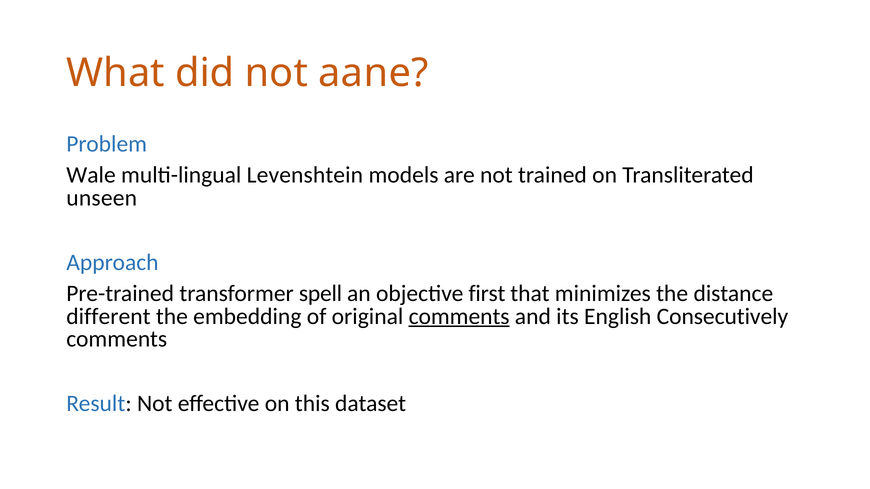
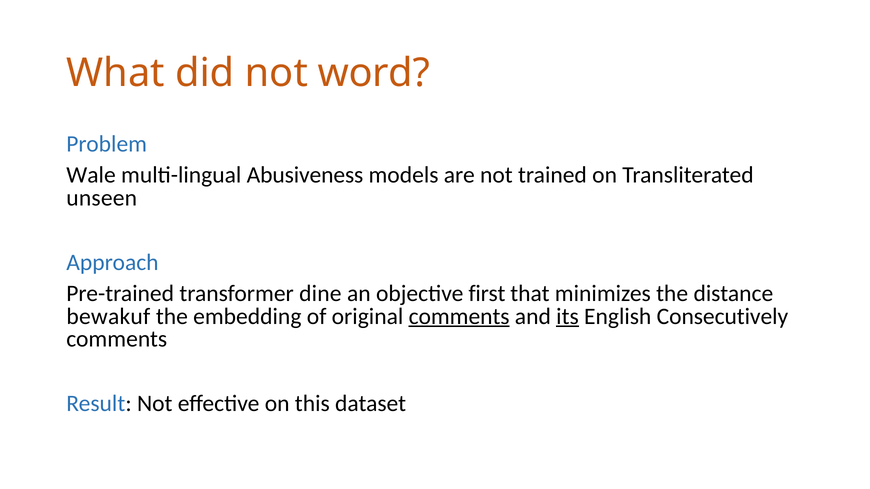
aane: aane -> word (374, 73)
Levenshtein: Levenshtein -> Abusiveness (305, 175)
spell: spell -> dine (320, 294)
different: different -> bewakuf (108, 317)
its underline: none -> present (567, 317)
